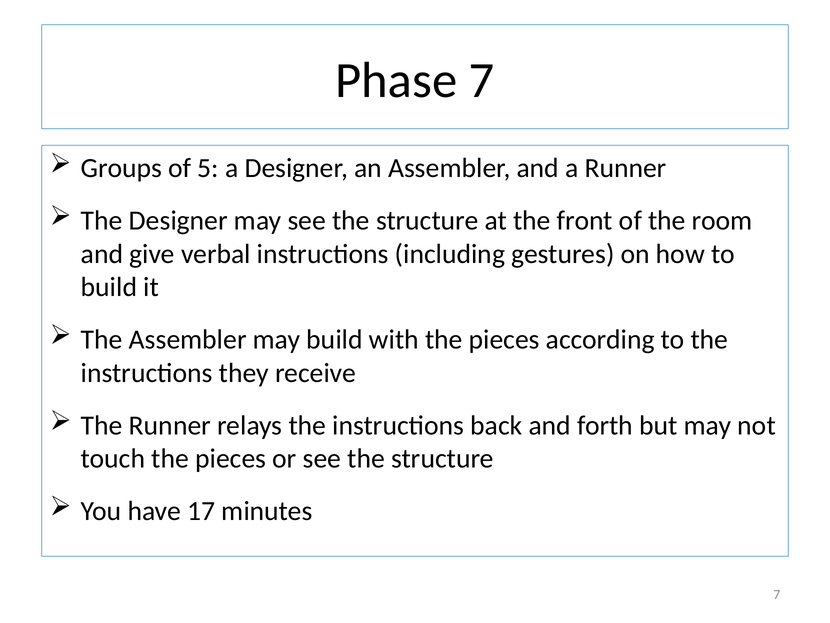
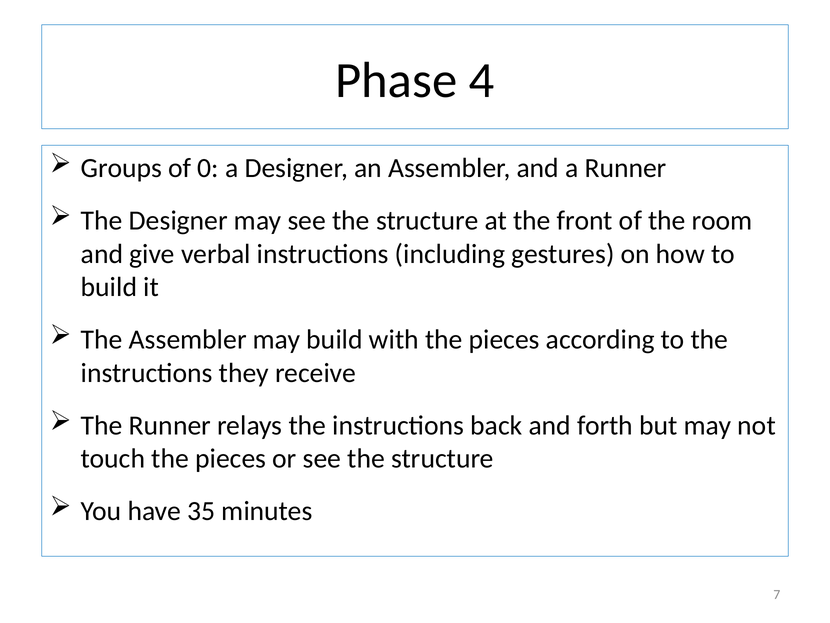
Phase 7: 7 -> 4 (482, 80)
5: 5 -> 0 (208, 168)
17: 17 -> 35 (201, 511)
